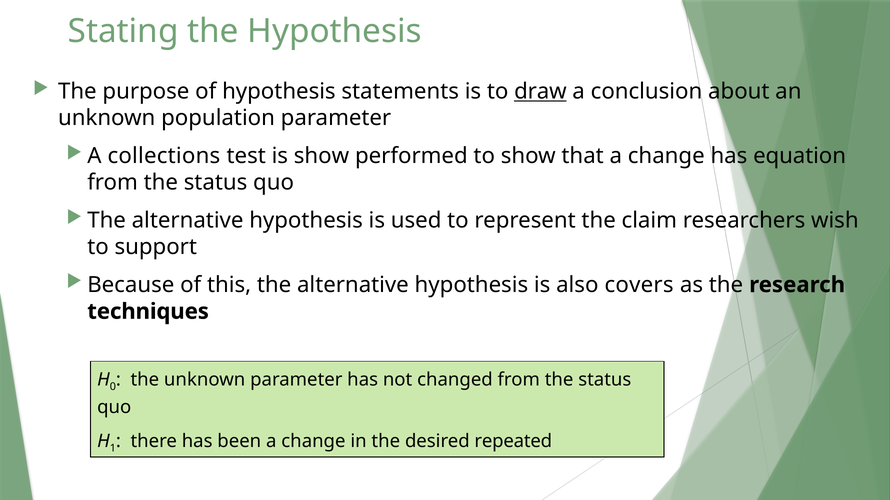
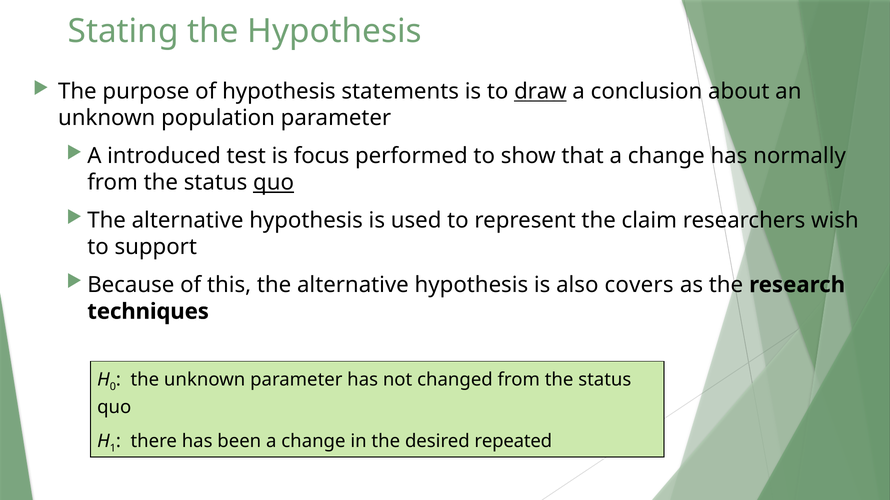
collections: collections -> introduced (164, 156)
is show: show -> focus (322, 156)
equation: equation -> normally (800, 156)
quo underline: none -> present (274, 183)
